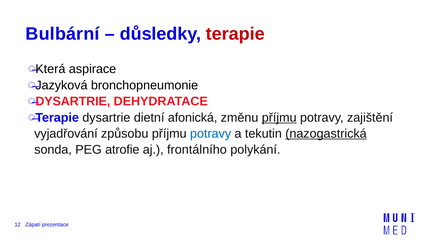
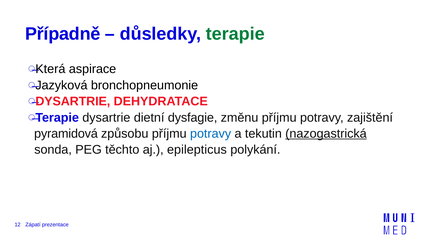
Bulbární: Bulbární -> Případně (63, 34)
terapie colour: red -> green (235, 34)
afonická: afonická -> dysfagie (193, 118)
příjmu underline: present -> none (279, 118)
vyjadřování: vyjadřování -> pyramidová (66, 134)
atrofie: atrofie -> těchto (122, 150)
frontálního: frontálního -> epilepticus (197, 150)
